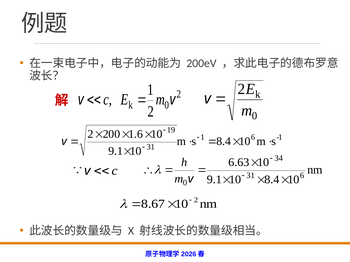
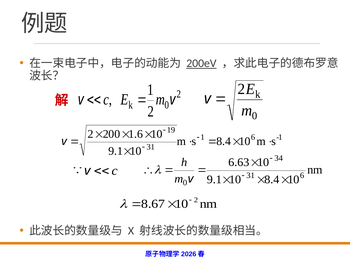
200eV underline: none -> present (201, 63)
